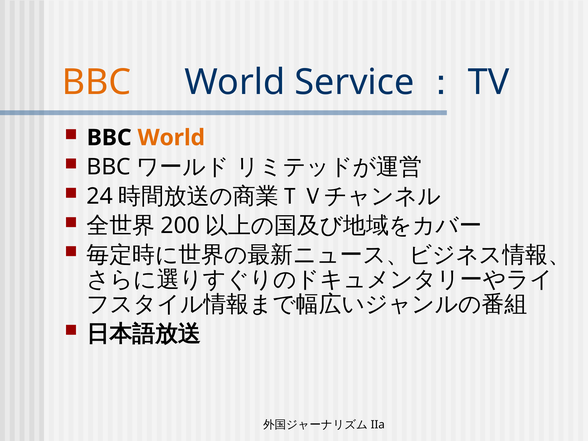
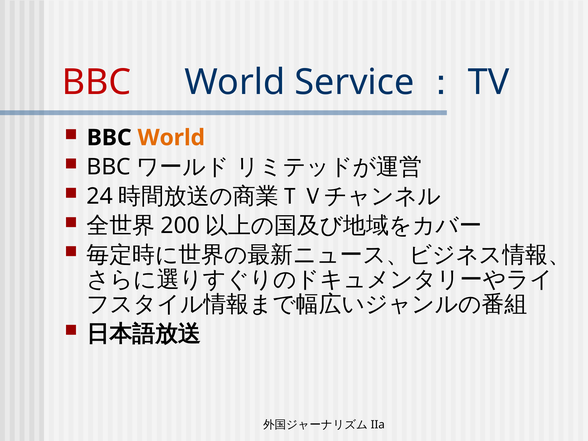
BBC colour: orange -> red (97, 82)
